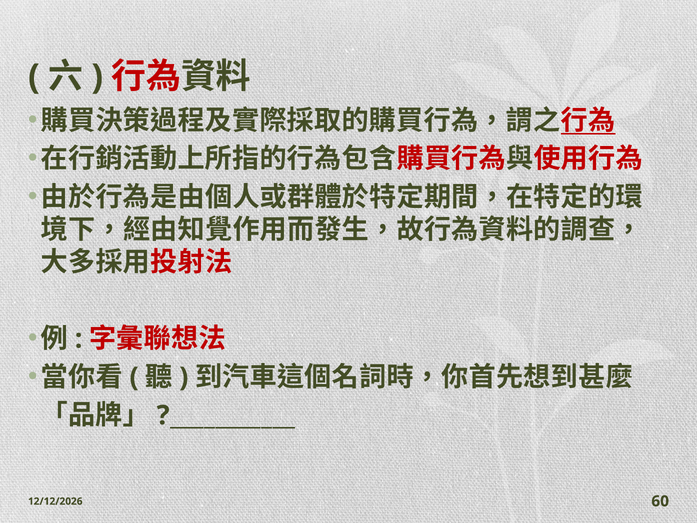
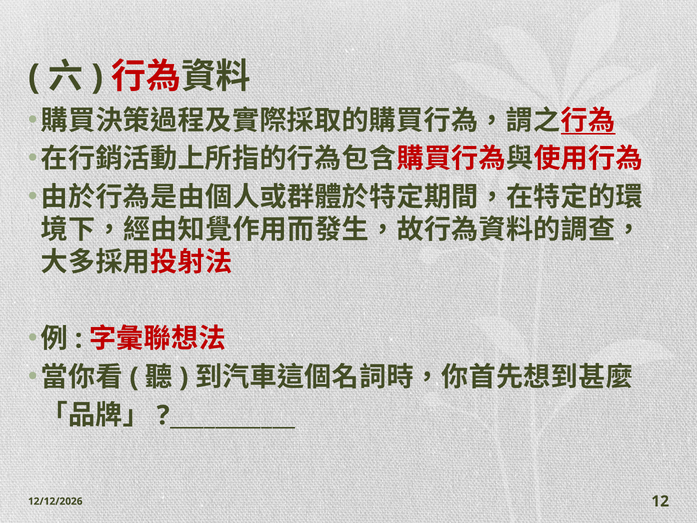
60: 60 -> 12 (660, 501)
